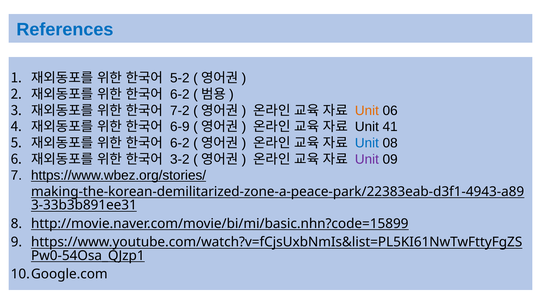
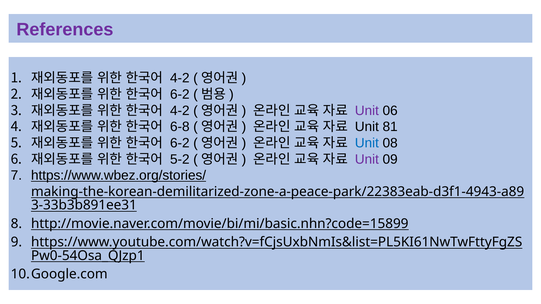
References colour: blue -> purple (65, 30)
5-2: 5-2 -> 4-2 (180, 78)
7-2: 7-2 -> 4-2 (180, 111)
Unit colour: orange -> purple (367, 111)
6-9: 6-9 -> 6-8 (180, 127)
41: 41 -> 81 (390, 127)
3-2: 3-2 -> 5-2 (180, 159)
